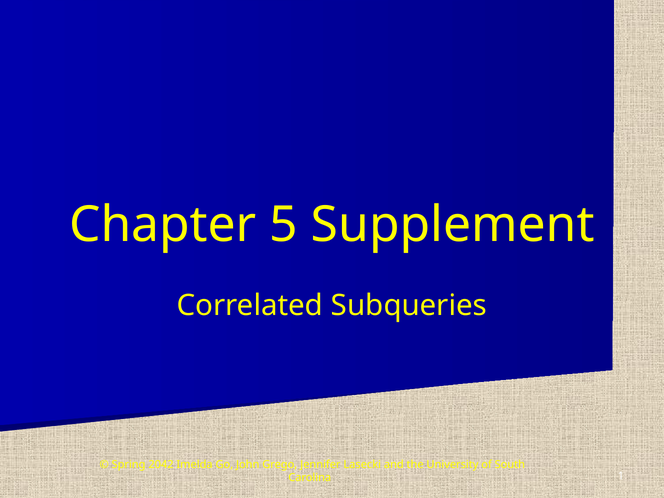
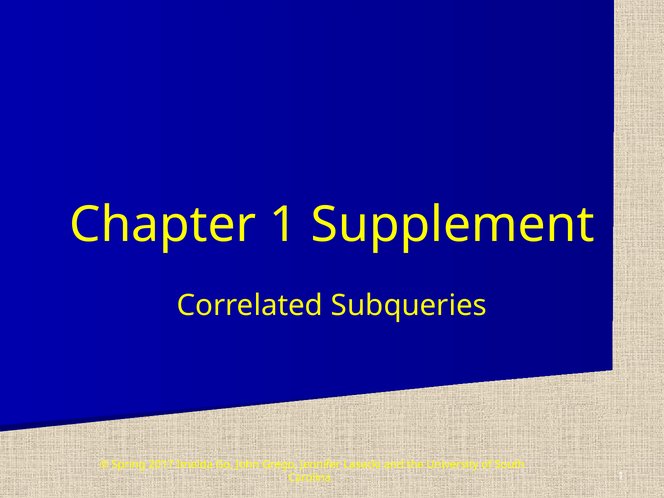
Chapter 5: 5 -> 1 (284, 225)
2042: 2042 -> 2017 (161, 464)
